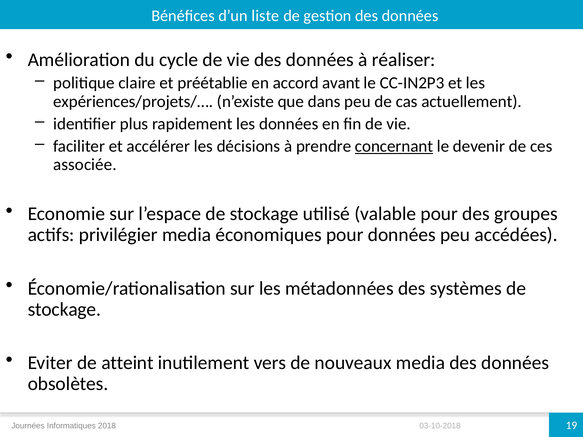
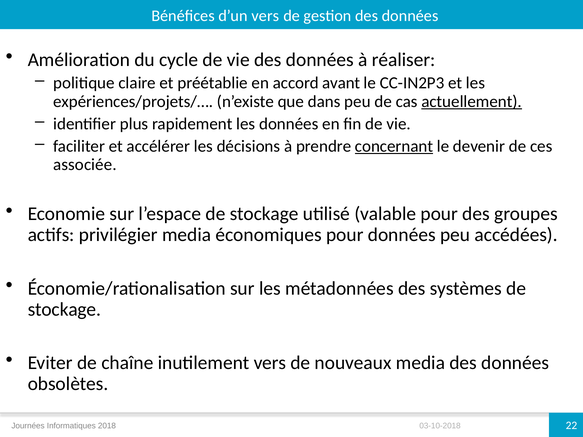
d’un liste: liste -> vers (265, 16)
actuellement underline: none -> present (472, 101)
atteint: atteint -> chaîne (127, 363)
19: 19 -> 22 (571, 426)
